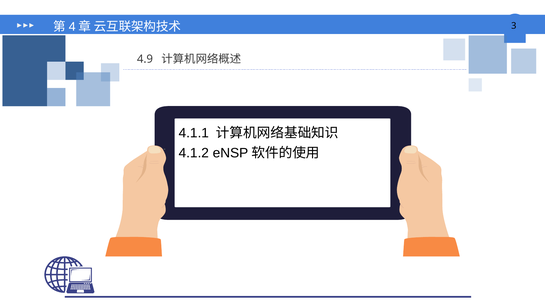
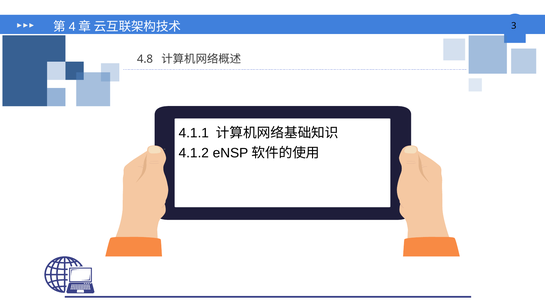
4.9: 4.9 -> 4.8 (145, 59)
